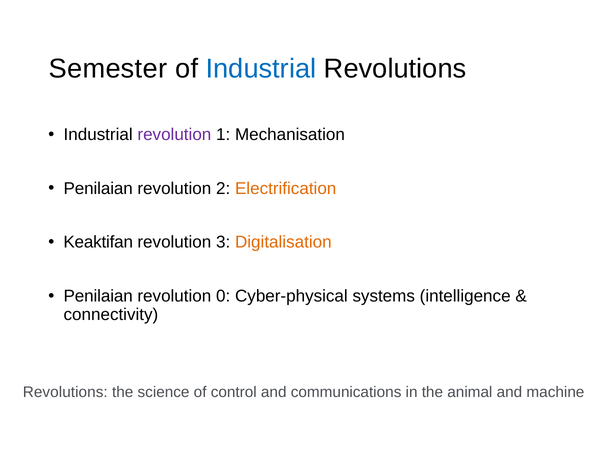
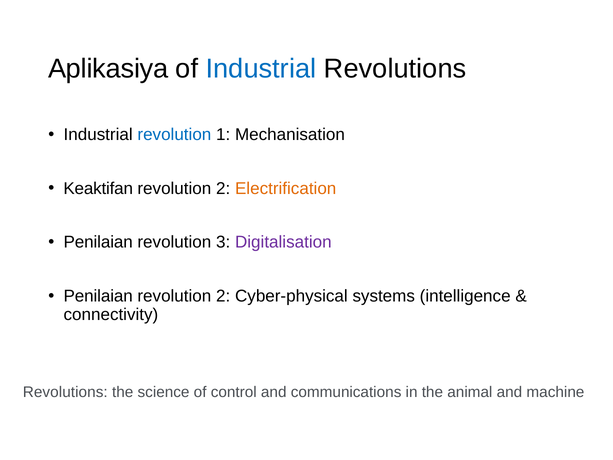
Semester: Semester -> Aplikasiya (108, 69)
revolution colour: purple -> blue (174, 135)
Penilaian: Penilaian -> Keaktifan (98, 188)
Keaktifan: Keaktifan -> Penilaian (98, 242)
Digitalisation colour: orange -> purple (283, 242)
0: 0 -> 2 (223, 296)
